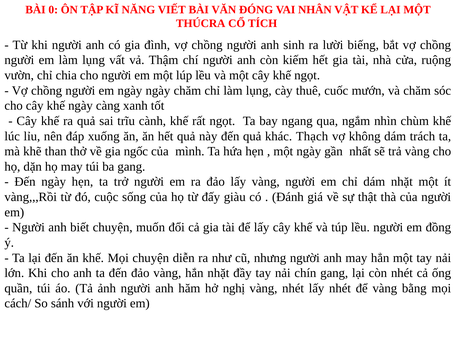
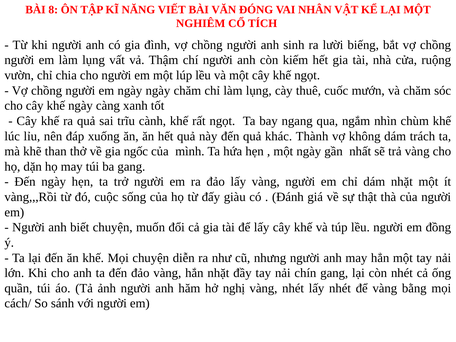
0: 0 -> 8 (53, 10)
THÚCRA: THÚCRA -> NGHIÊM (201, 24)
Thạch: Thạch -> Thành (312, 136)
